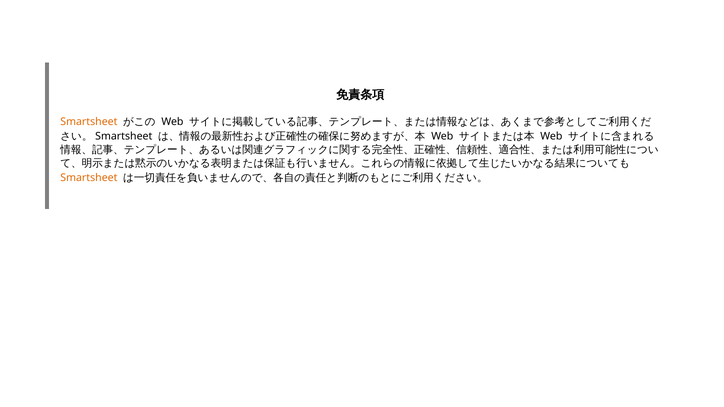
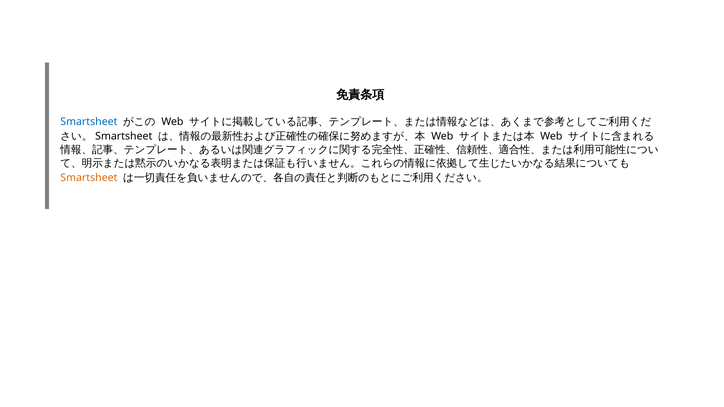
Smartsheet colour: orange -> blue (89, 122)
